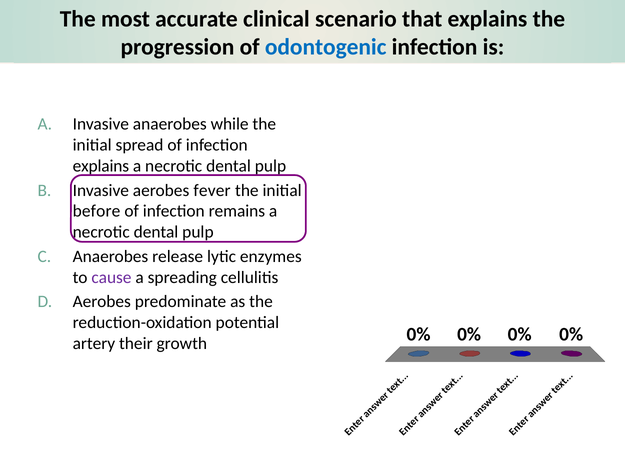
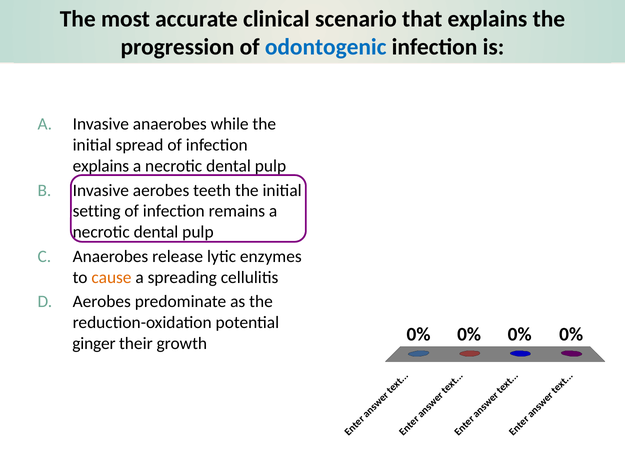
fever: fever -> teeth (212, 190)
before: before -> setting (97, 211)
cause colour: purple -> orange (111, 277)
artery: artery -> ginger (94, 343)
